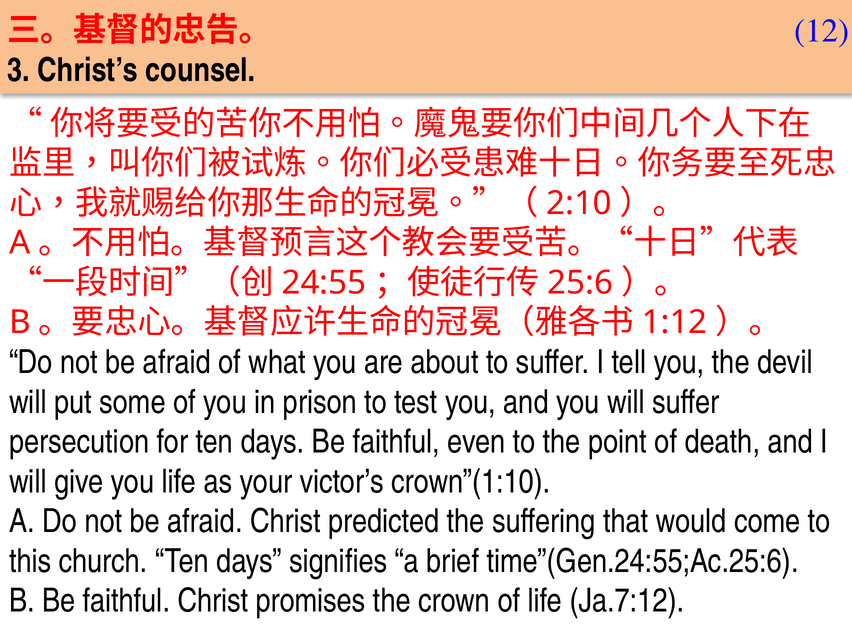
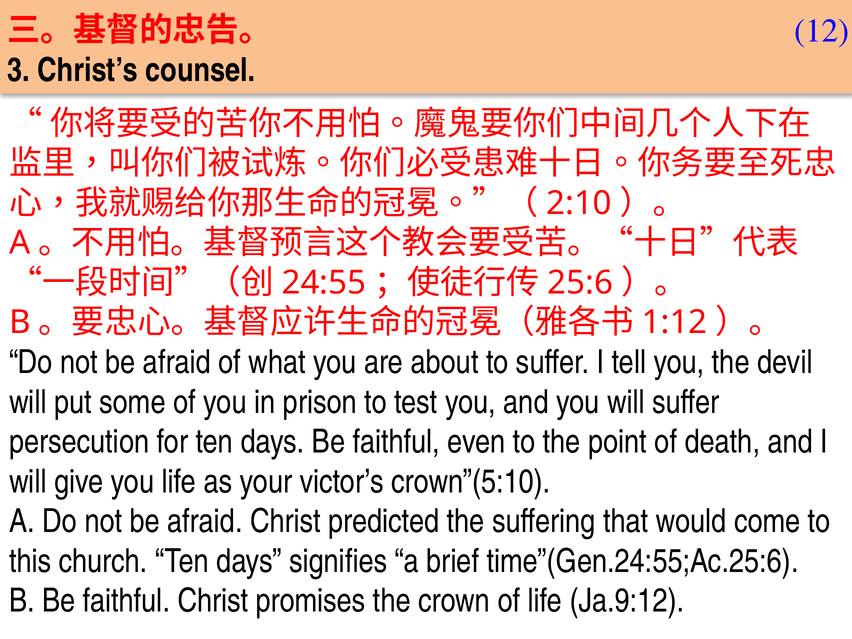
crown”(1:10: crown”(1:10 -> crown”(5:10 (471, 482)
Ja.7:12: Ja.7:12 -> Ja.9:12 (627, 601)
